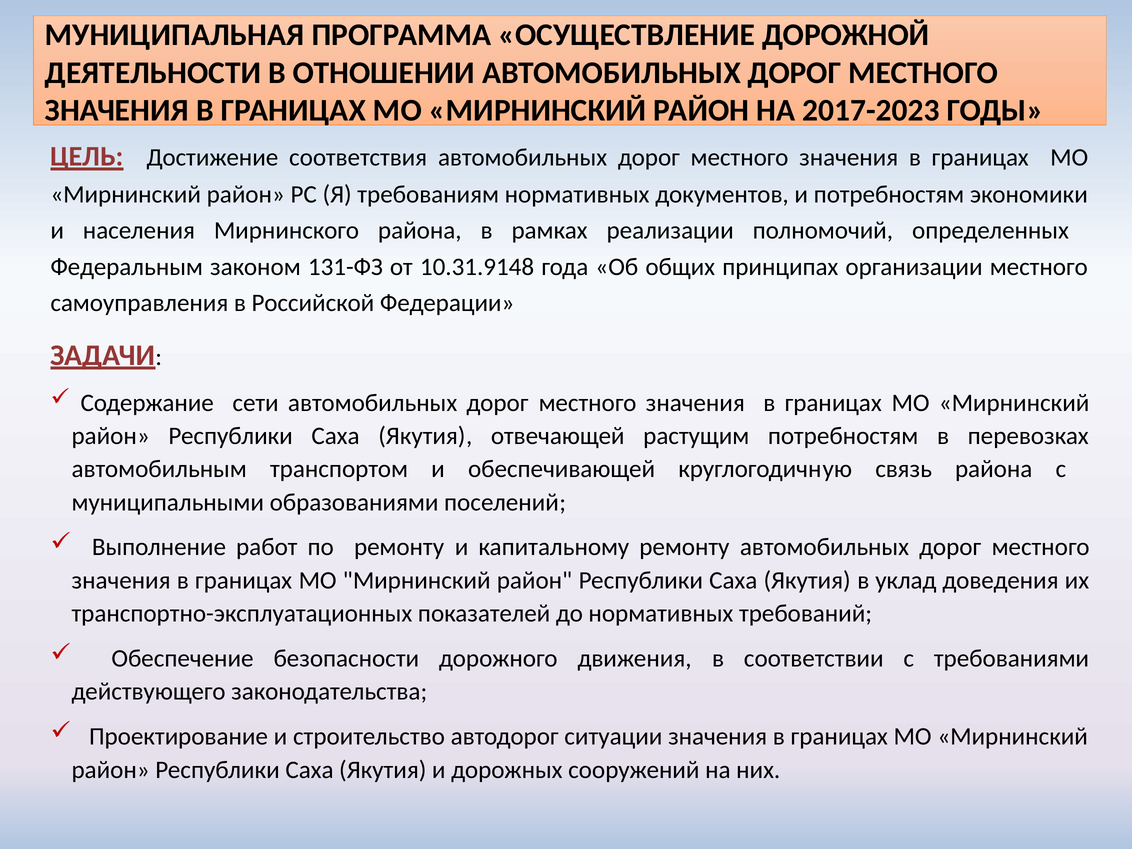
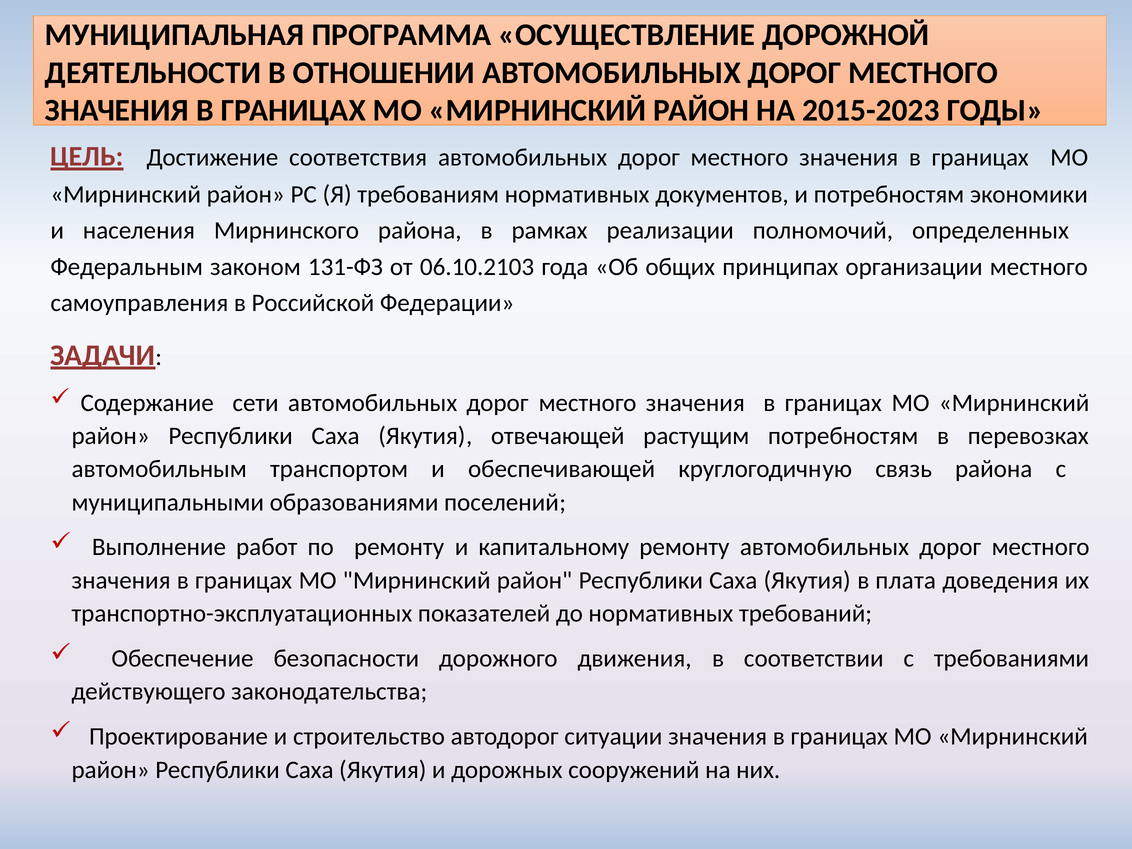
2017-2023: 2017-2023 -> 2015-2023 (871, 110)
10.31.9148: 10.31.9148 -> 06.10.2103 (477, 267)
уклад: уклад -> плата (906, 580)
